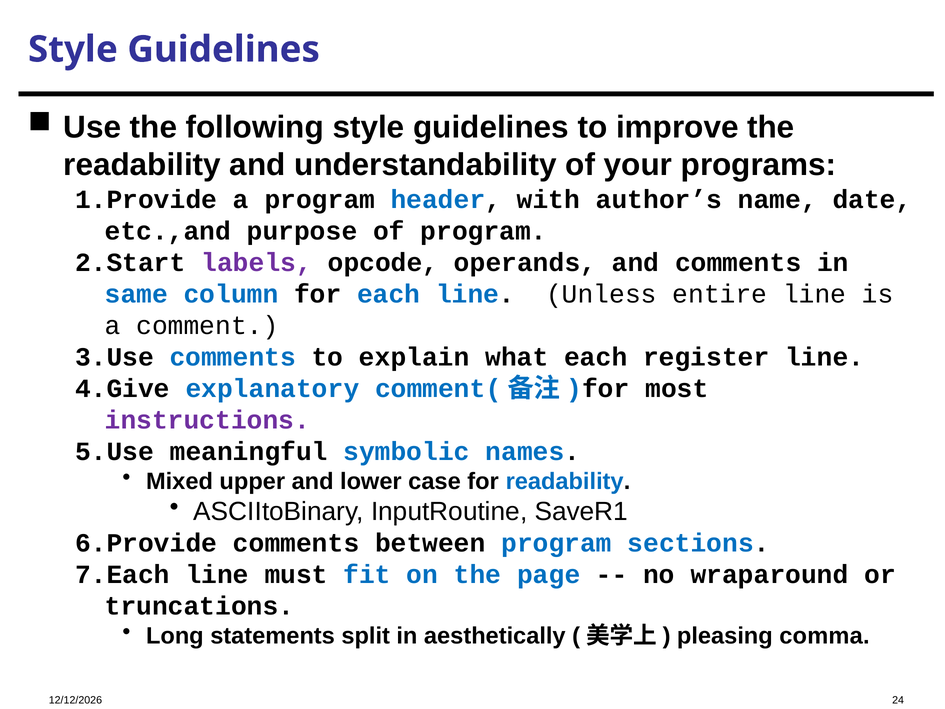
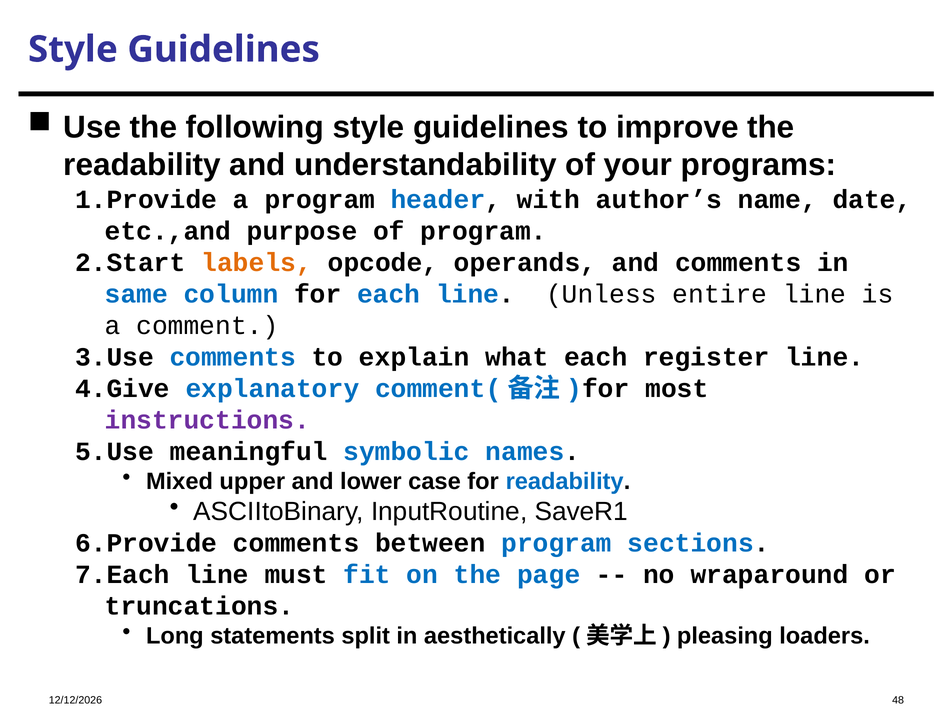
labels colour: purple -> orange (257, 262)
comma: comma -> loaders (825, 636)
24: 24 -> 48 (898, 700)
